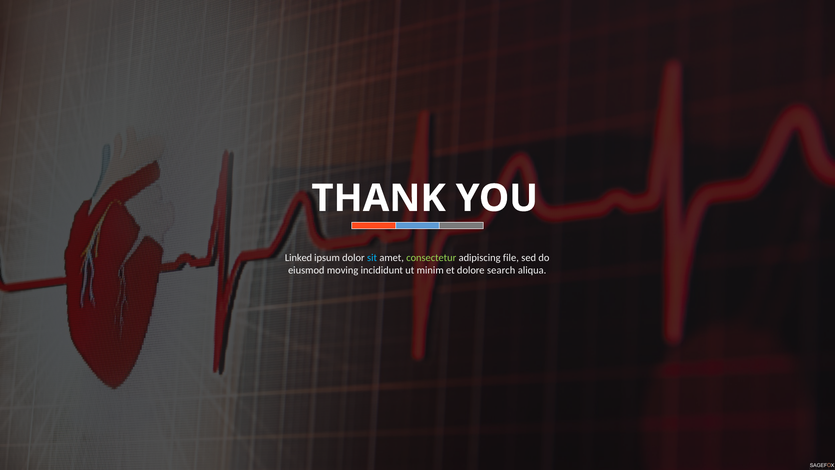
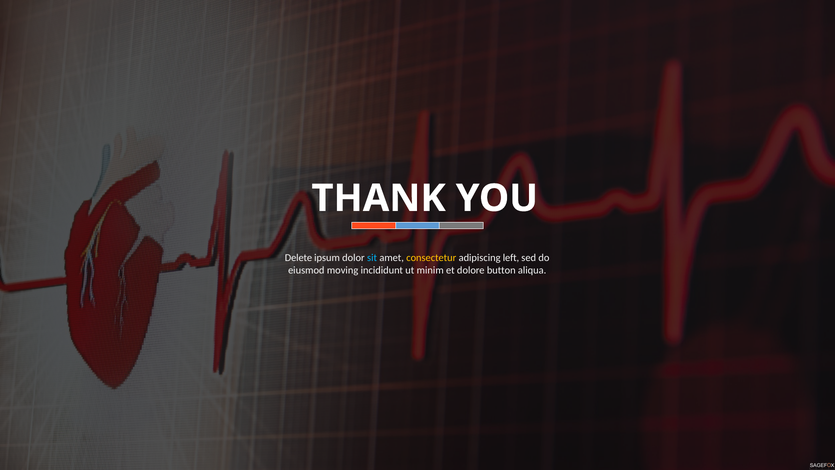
Linked: Linked -> Delete (299, 258)
consectetur colour: light green -> yellow (431, 258)
file: file -> left (511, 258)
search: search -> button (501, 270)
